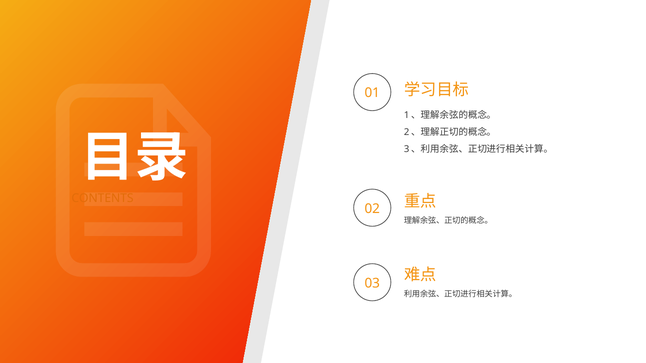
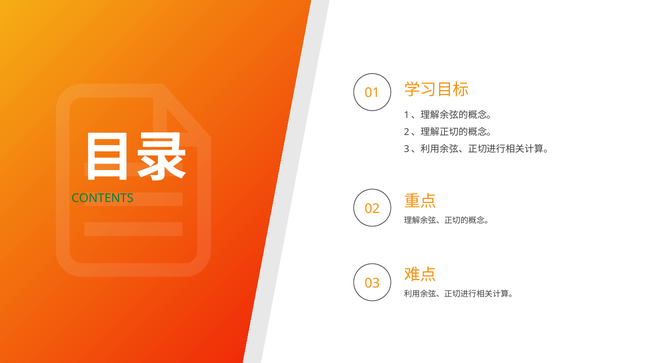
CONTENTS colour: orange -> green (103, 198)
